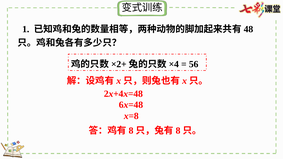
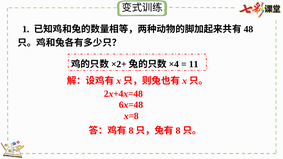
56: 56 -> 11 (194, 64)
